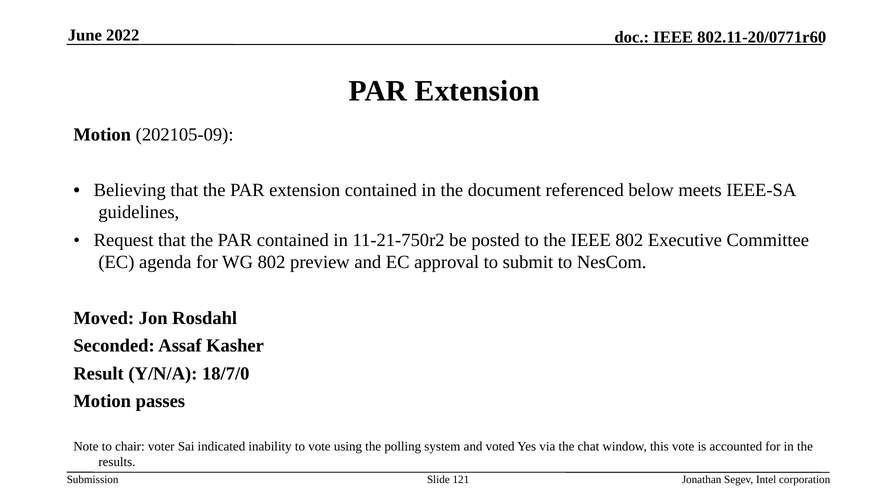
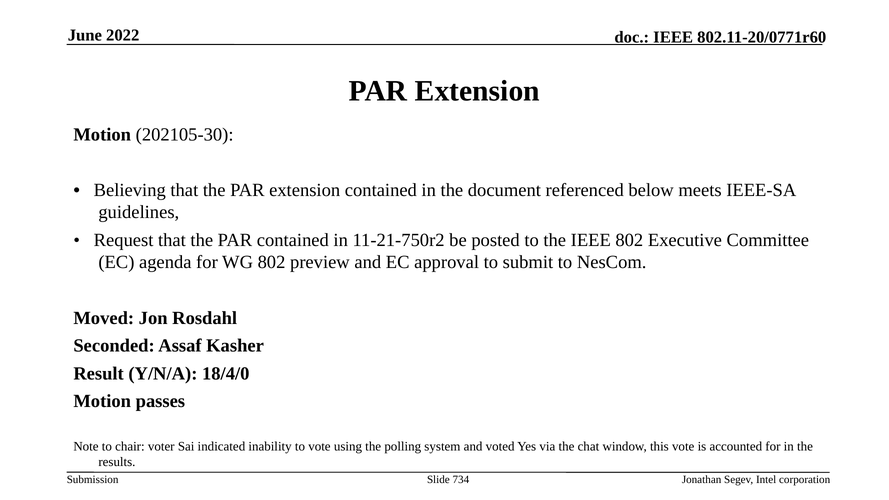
202105-09: 202105-09 -> 202105-30 (185, 135)
18/7/0: 18/7/0 -> 18/4/0 (226, 374)
121: 121 -> 734 (461, 480)
